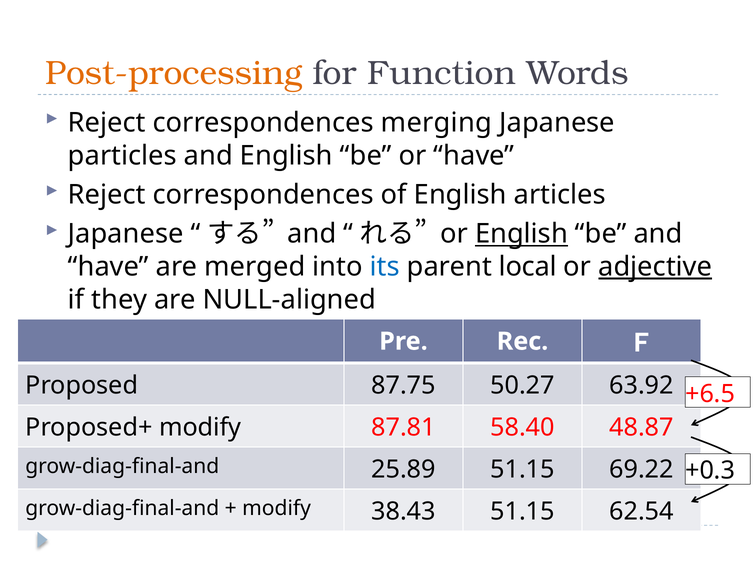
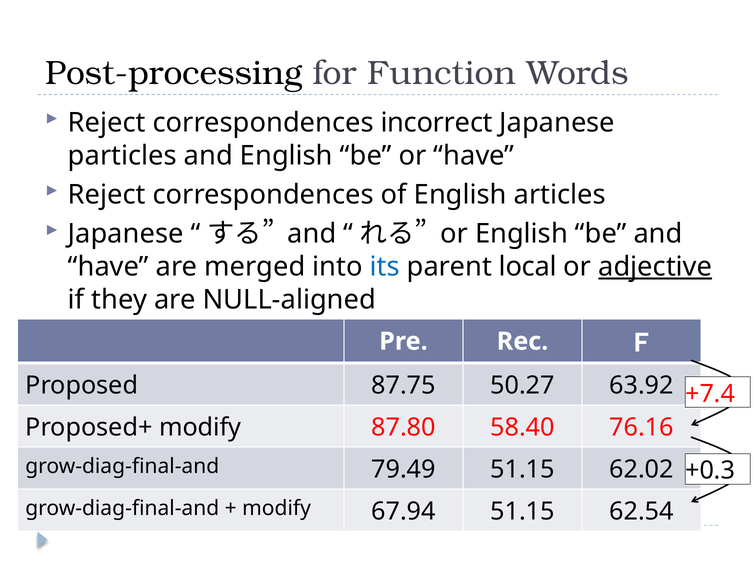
Post-processing colour: orange -> black (174, 73)
merging: merging -> incorrect (437, 123)
English underline: present -> none (521, 234)
+6.5: +6.5 -> +7.4 (710, 394)
87.81: 87.81 -> 87.80 (403, 428)
48.87: 48.87 -> 76.16 (642, 428)
25.89: 25.89 -> 79.49 (403, 470)
69.22: 69.22 -> 62.02 (642, 470)
38.43: 38.43 -> 67.94 (403, 512)
